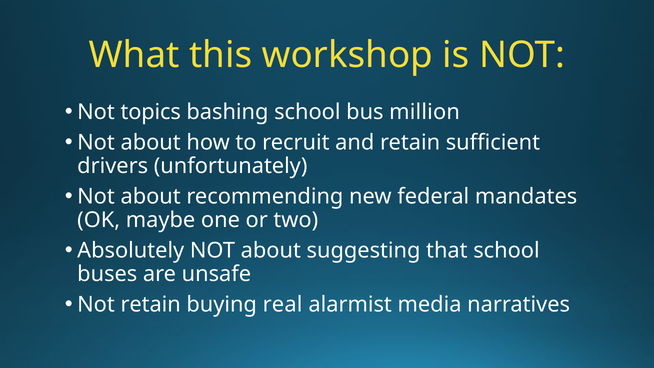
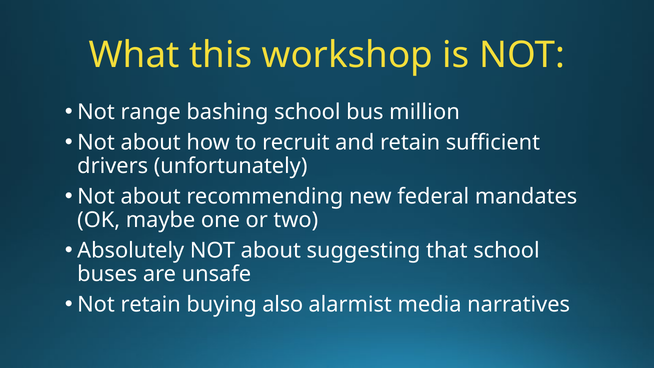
topics: topics -> range (151, 112)
real: real -> also (283, 304)
